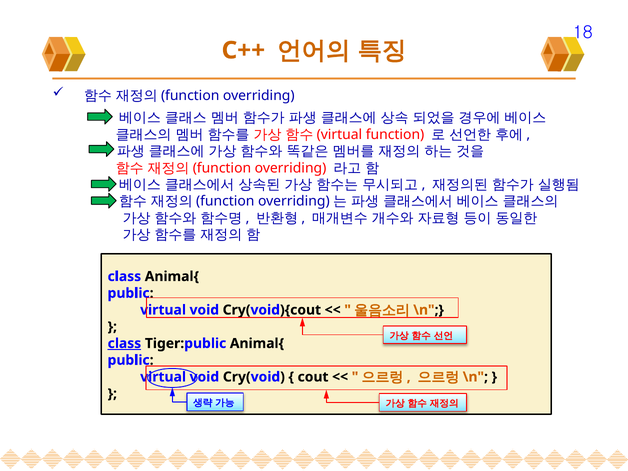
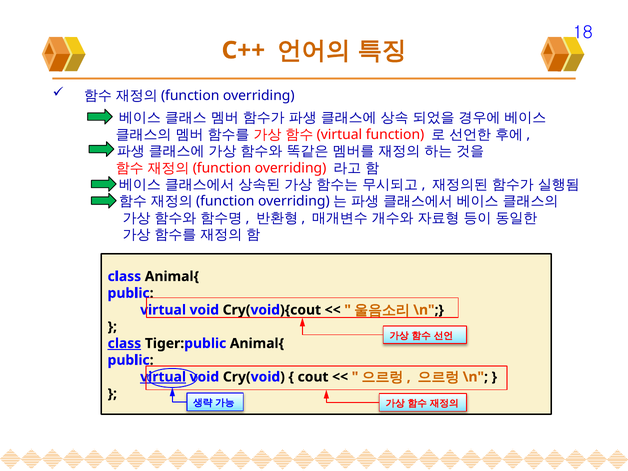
virtual underline: none -> present (163, 377)
